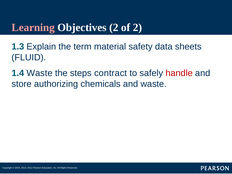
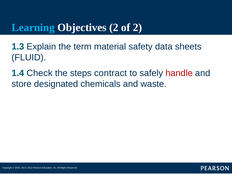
Learning colour: pink -> light blue (33, 27)
1.4 Waste: Waste -> Check (40, 73)
authorizing: authorizing -> designated (56, 84)
